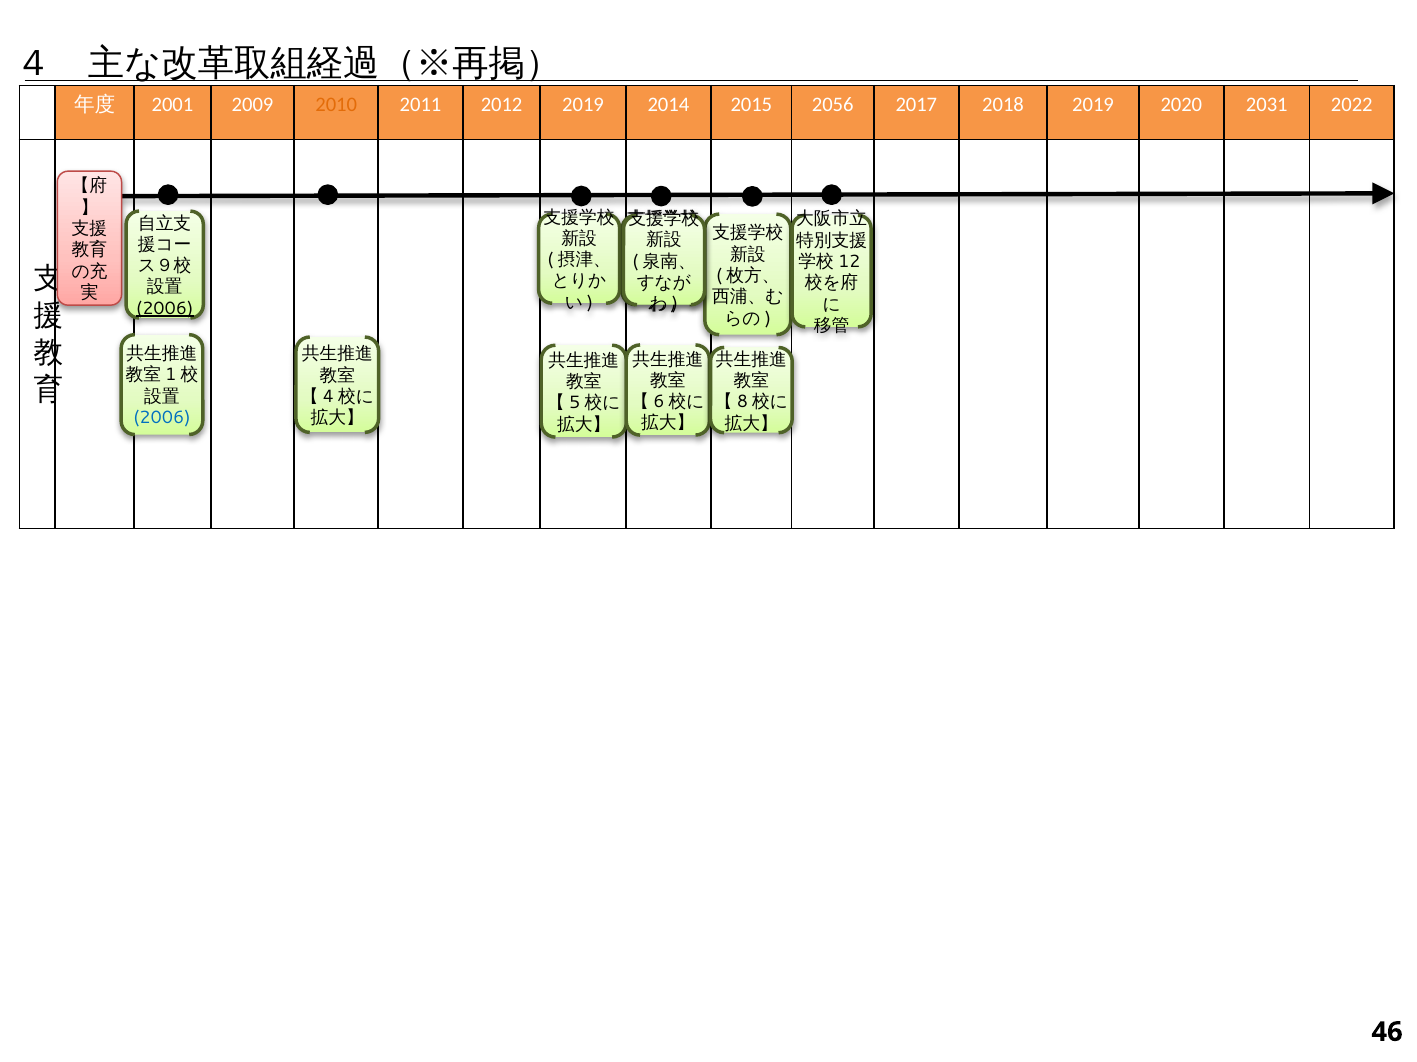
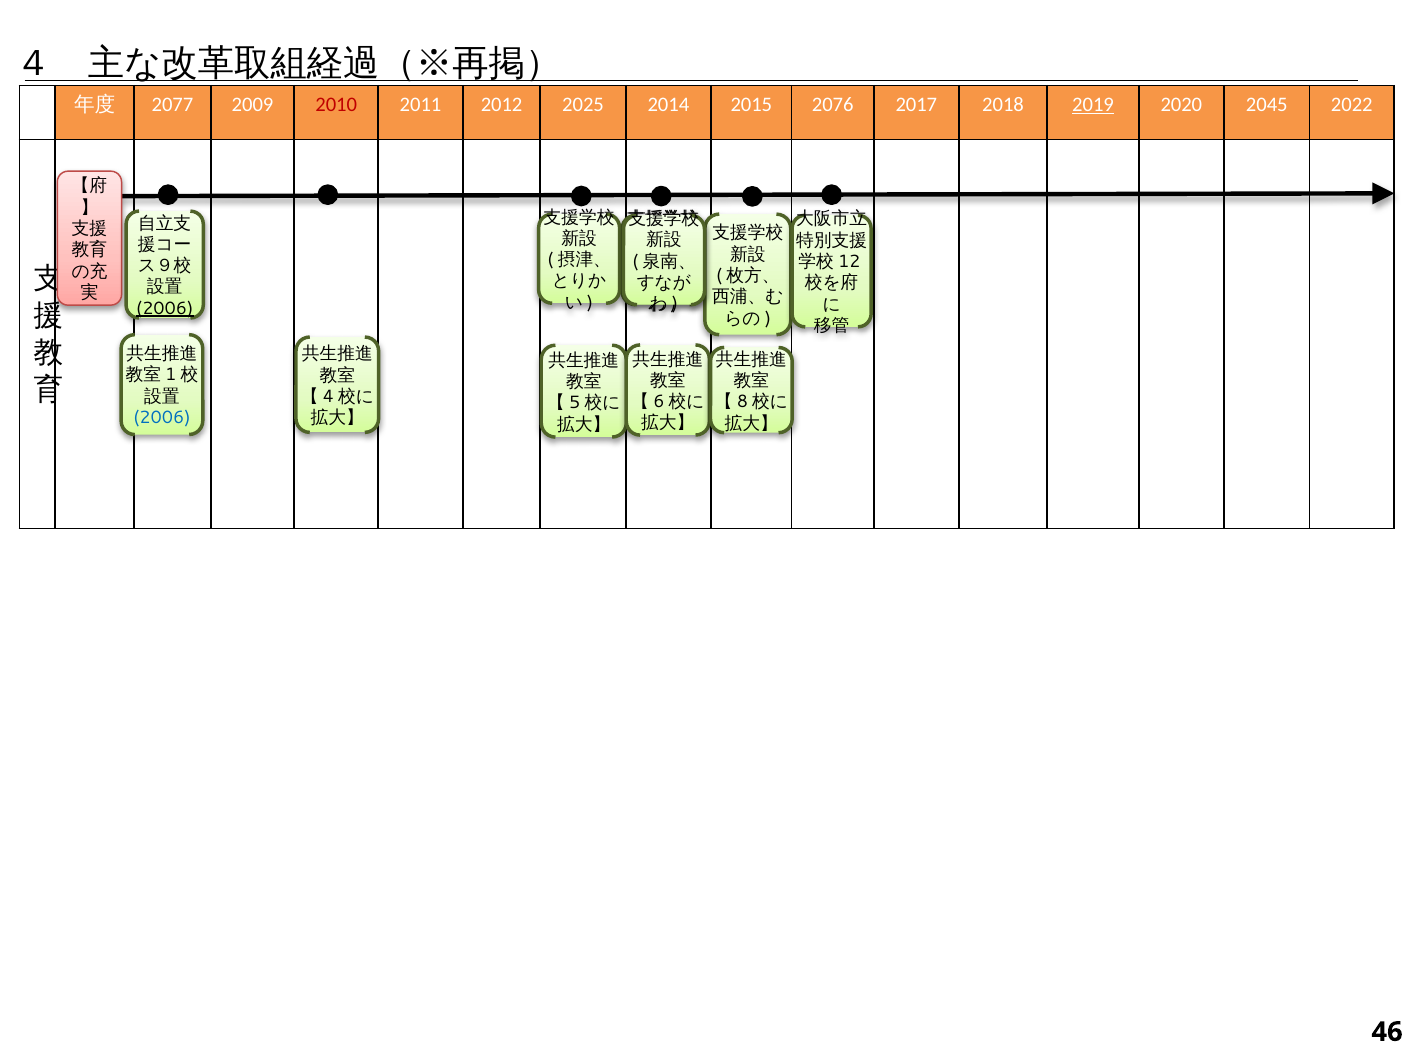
2001: 2001 -> 2077 (173, 105)
2010 colour: orange -> red (336, 105)
2012 2019: 2019 -> 2025 (583, 105)
2056: 2056 -> 2076 (833, 105)
2019 underline: none -> present (1093, 105)
2031: 2031 -> 2045 (1267, 105)
